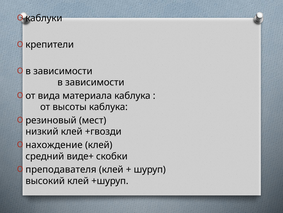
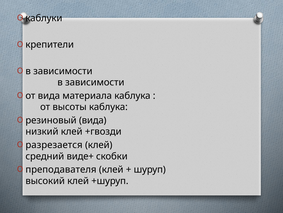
резиновый мест: мест -> вида (93, 120)
нахождение: нахождение -> разрезается (54, 144)
